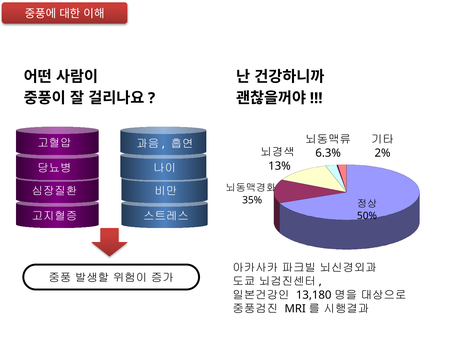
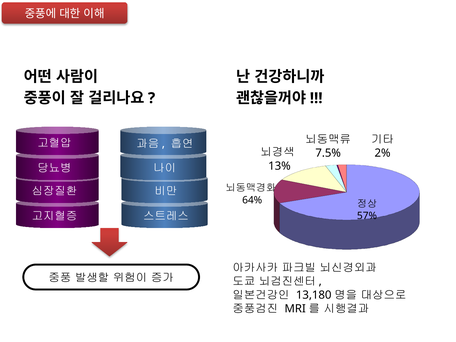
6.3%: 6.3% -> 7.5% (328, 153)
35%: 35% -> 64% (252, 200)
50%: 50% -> 57% (367, 216)
